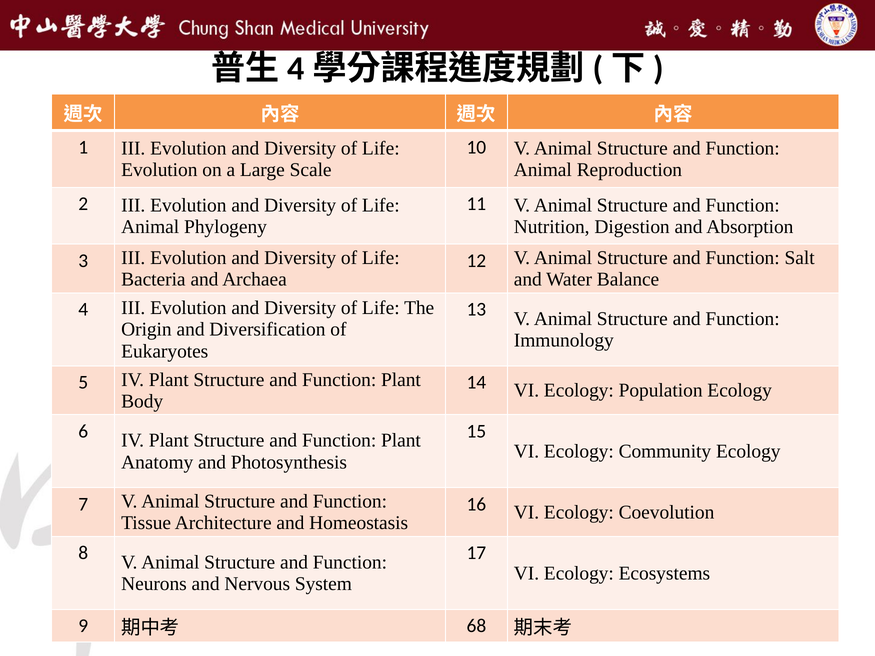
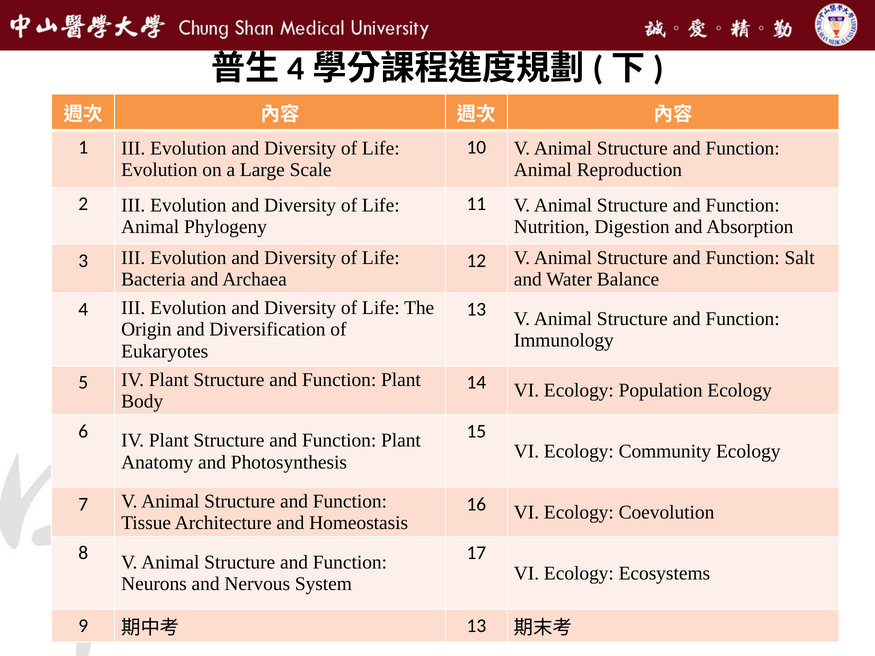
68: 68 -> 13 (476, 626)
